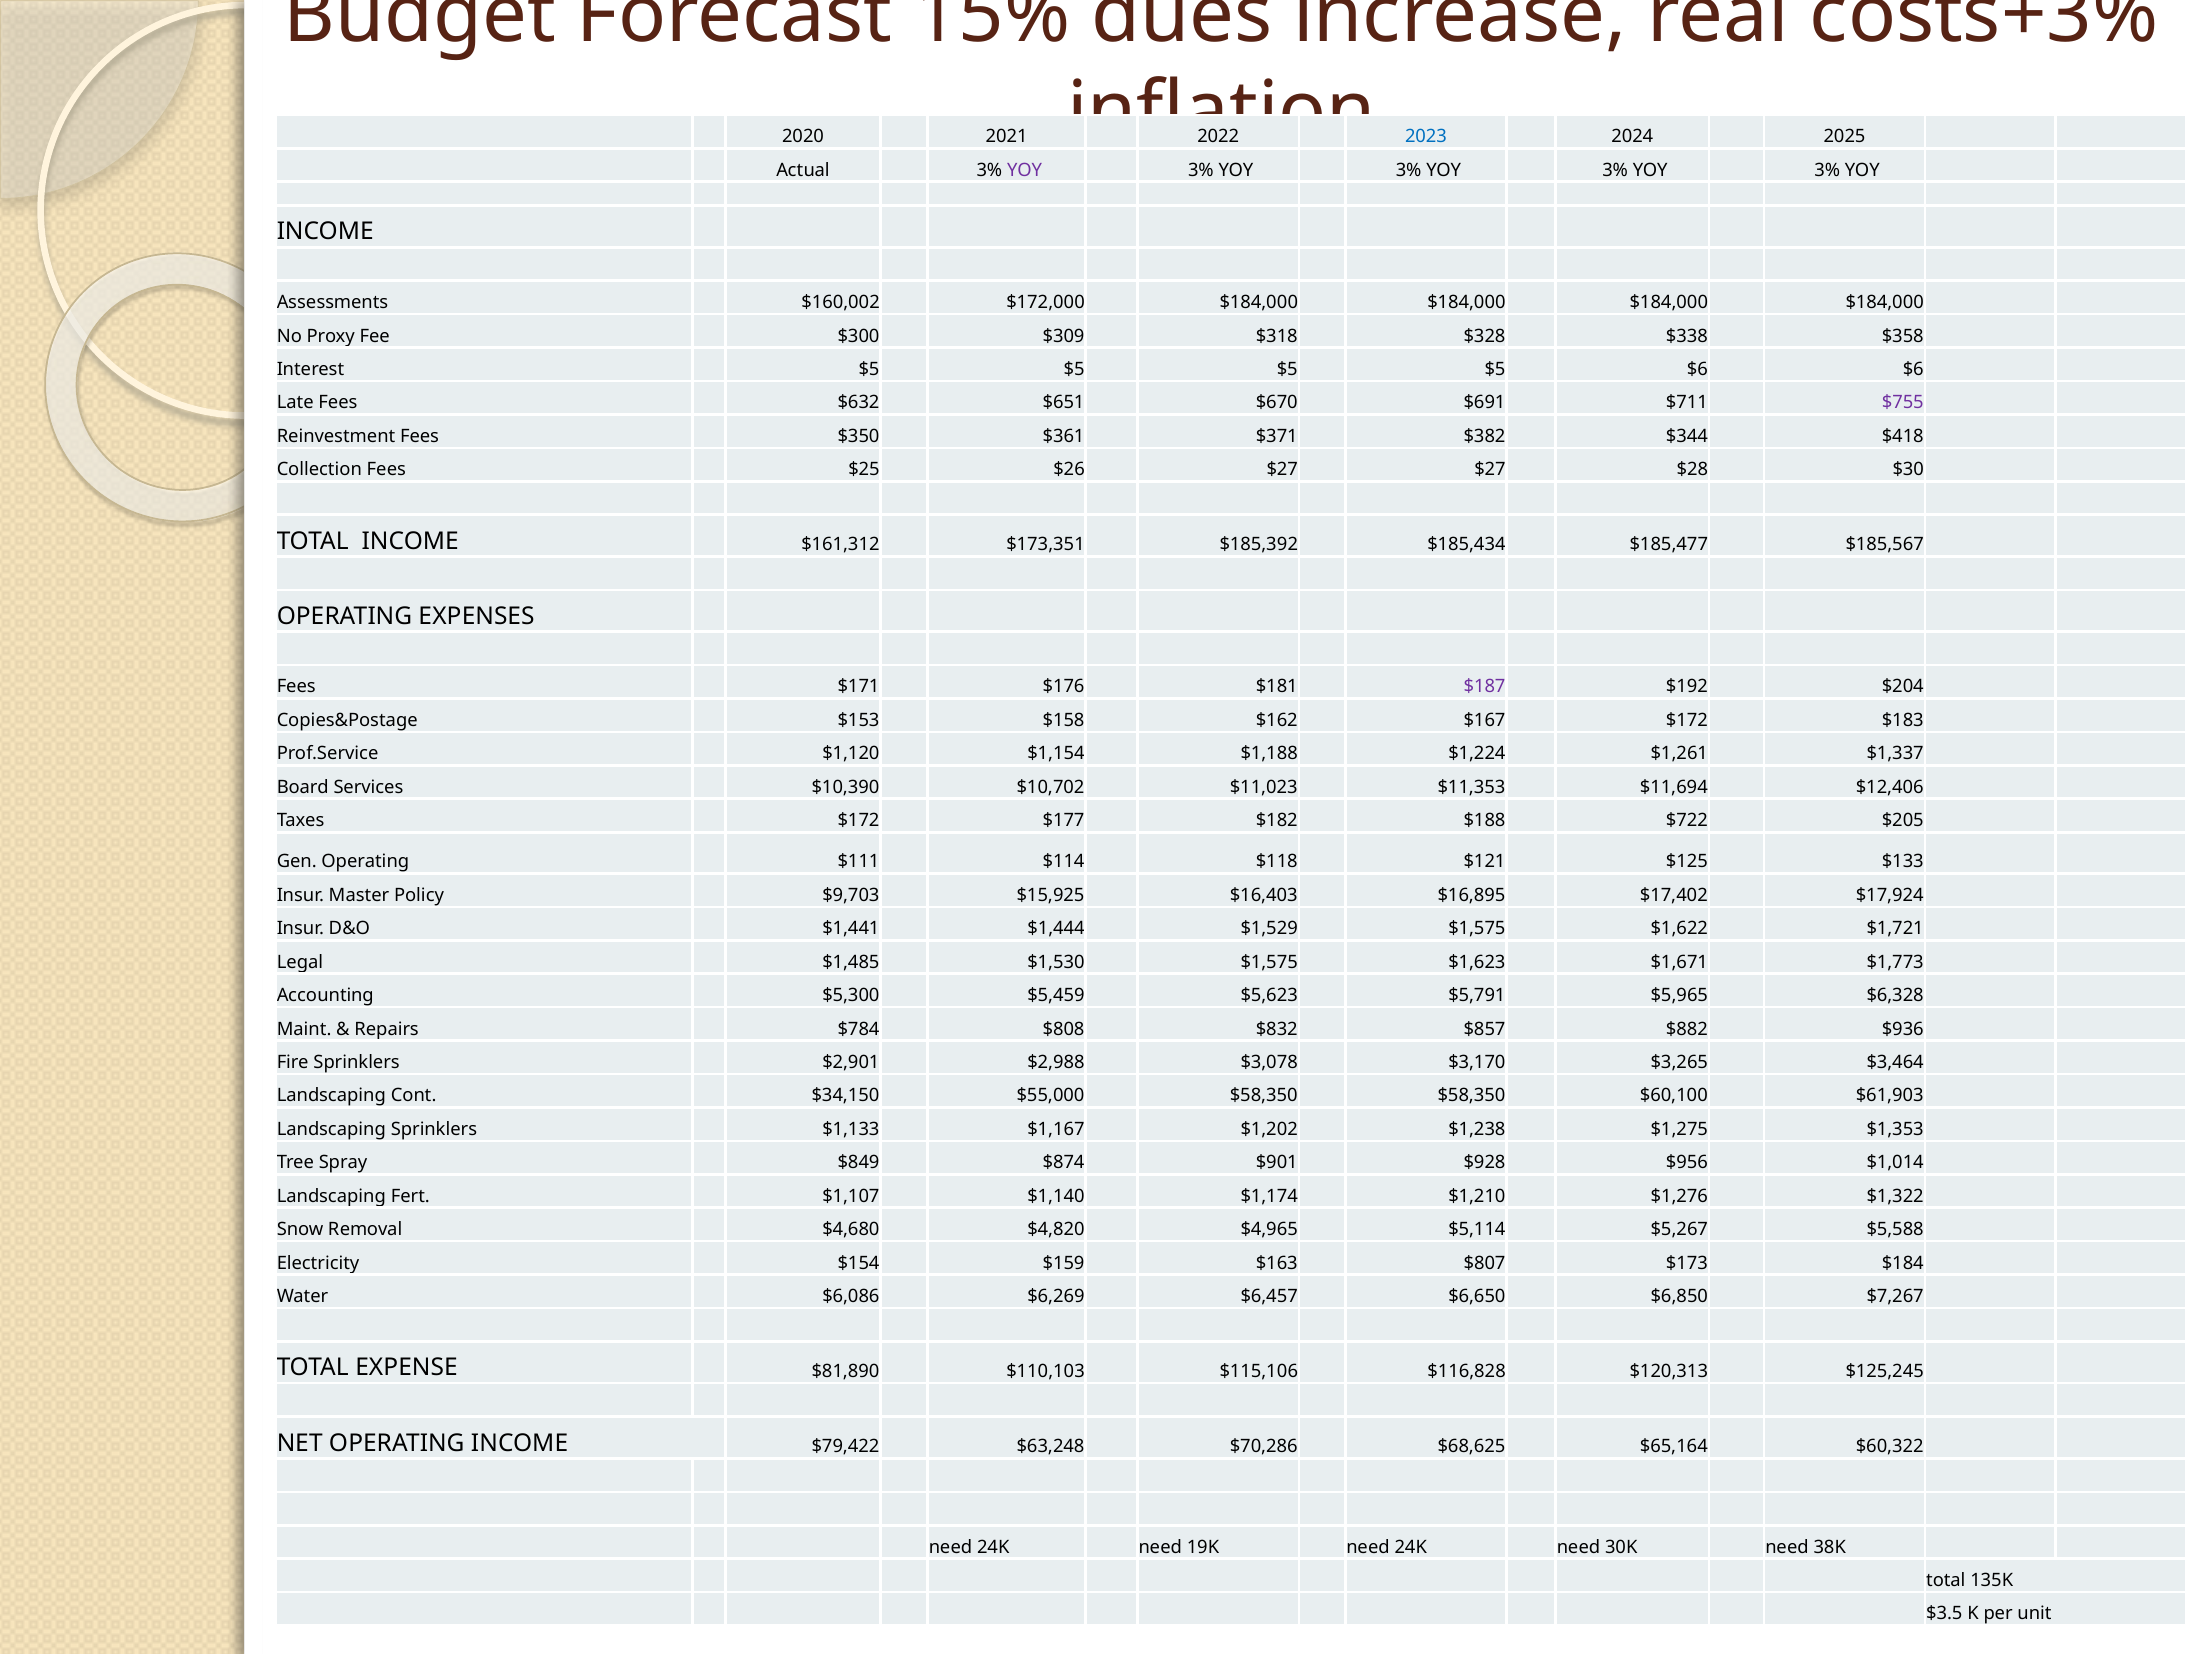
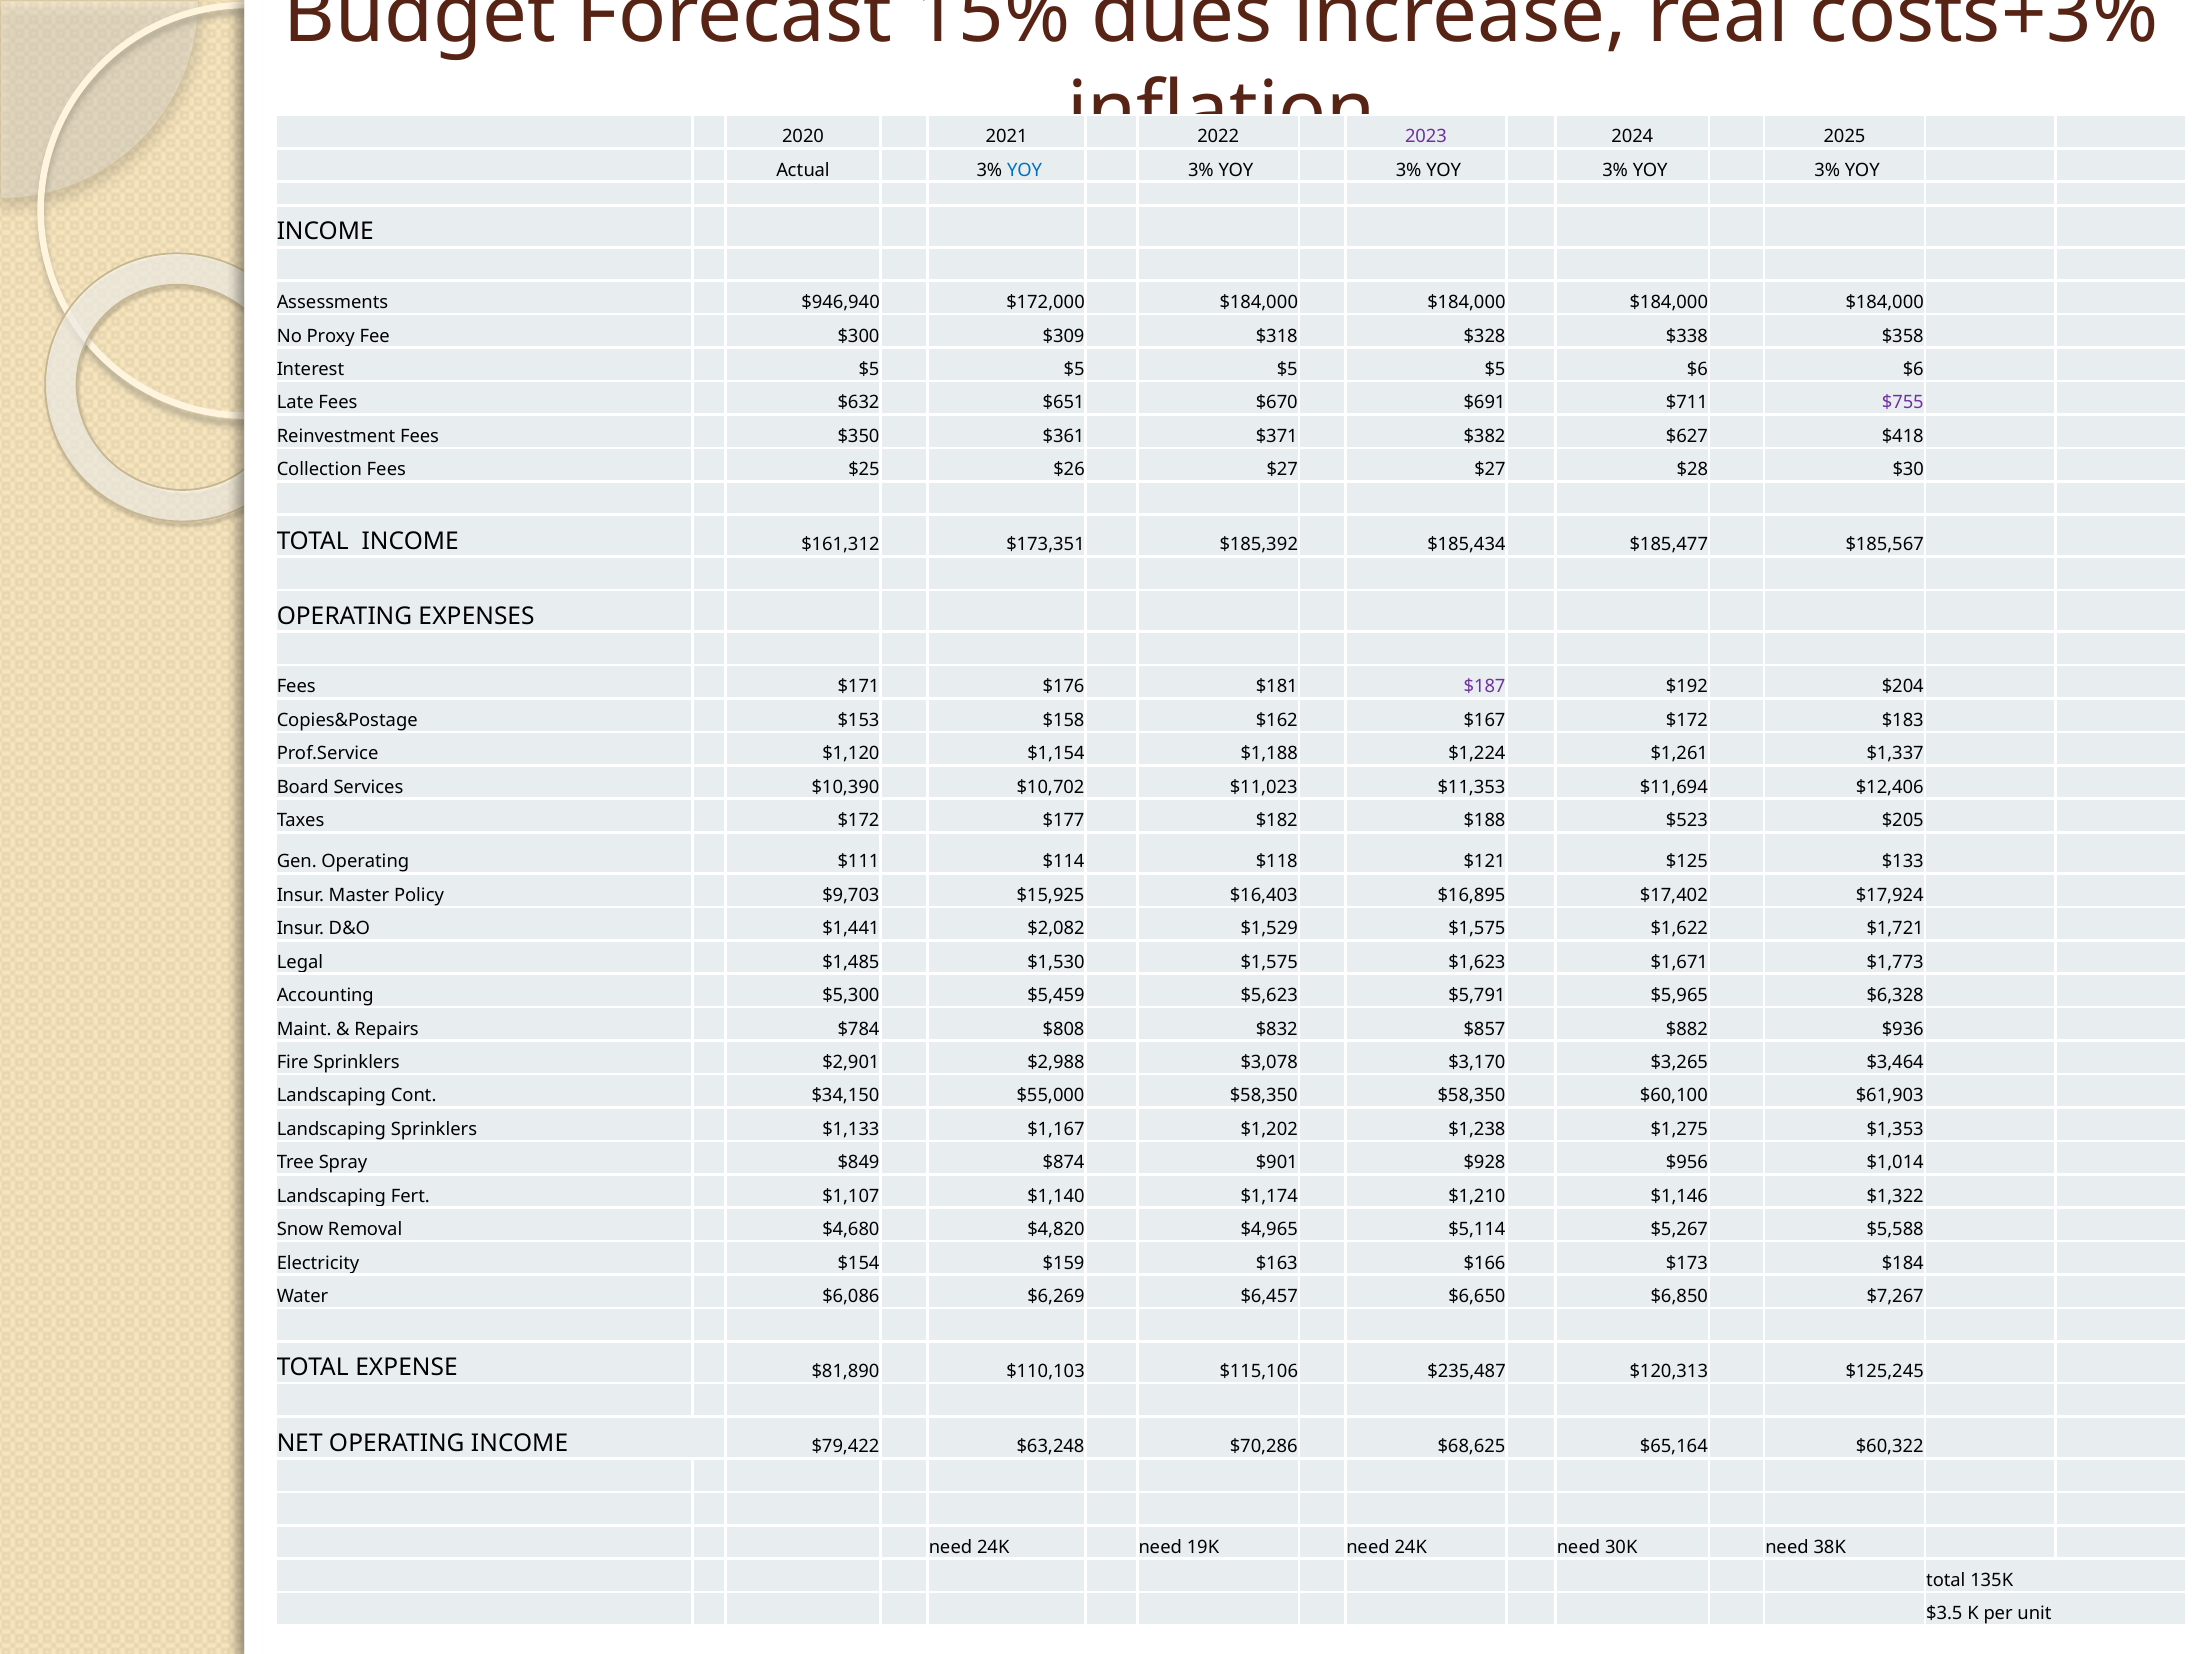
2023 colour: blue -> purple (1426, 137)
YOY colour: purple -> blue (1025, 170)
$160,002: $160,002 -> $946,940 (841, 302)
$344: $344 -> $627 (1687, 436)
$722: $722 -> $523 (1687, 820)
$1,444: $1,444 -> $2,082 (1056, 929)
$1,276: $1,276 -> $1,146 (1679, 1196)
$807: $807 -> $166 (1485, 1263)
$116,828: $116,828 -> $235,487 (1467, 1371)
